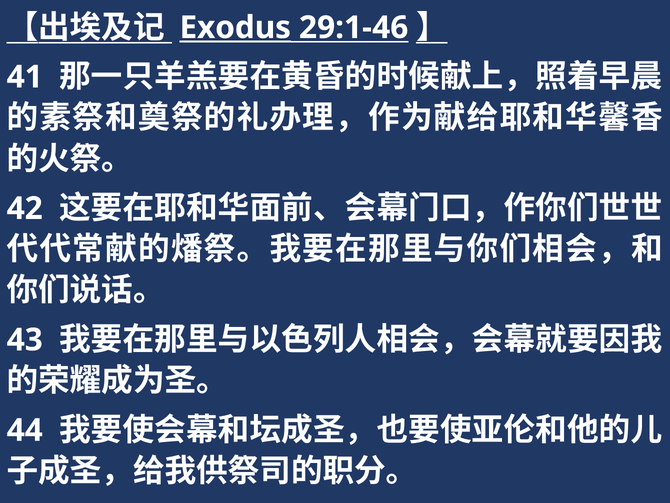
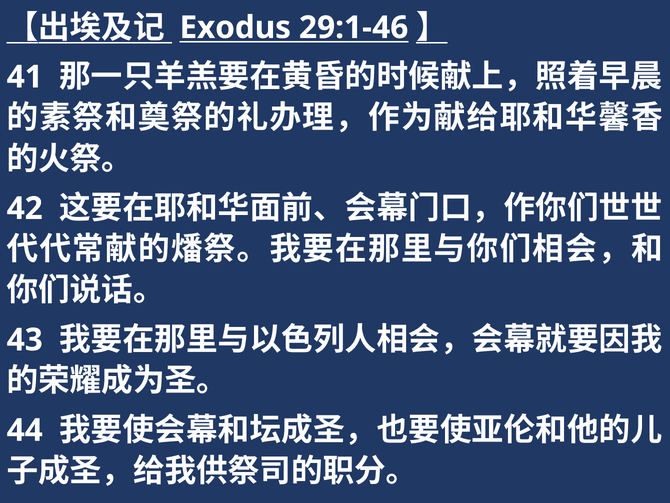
Exodus underline: present -> none (235, 28)
